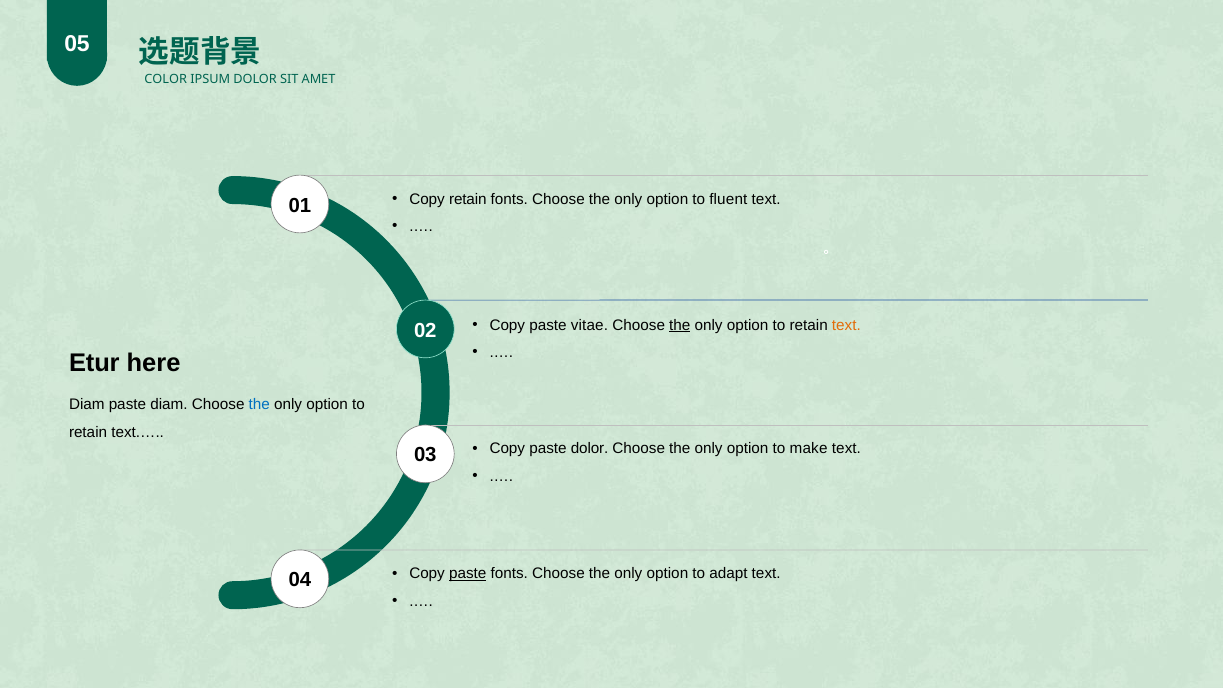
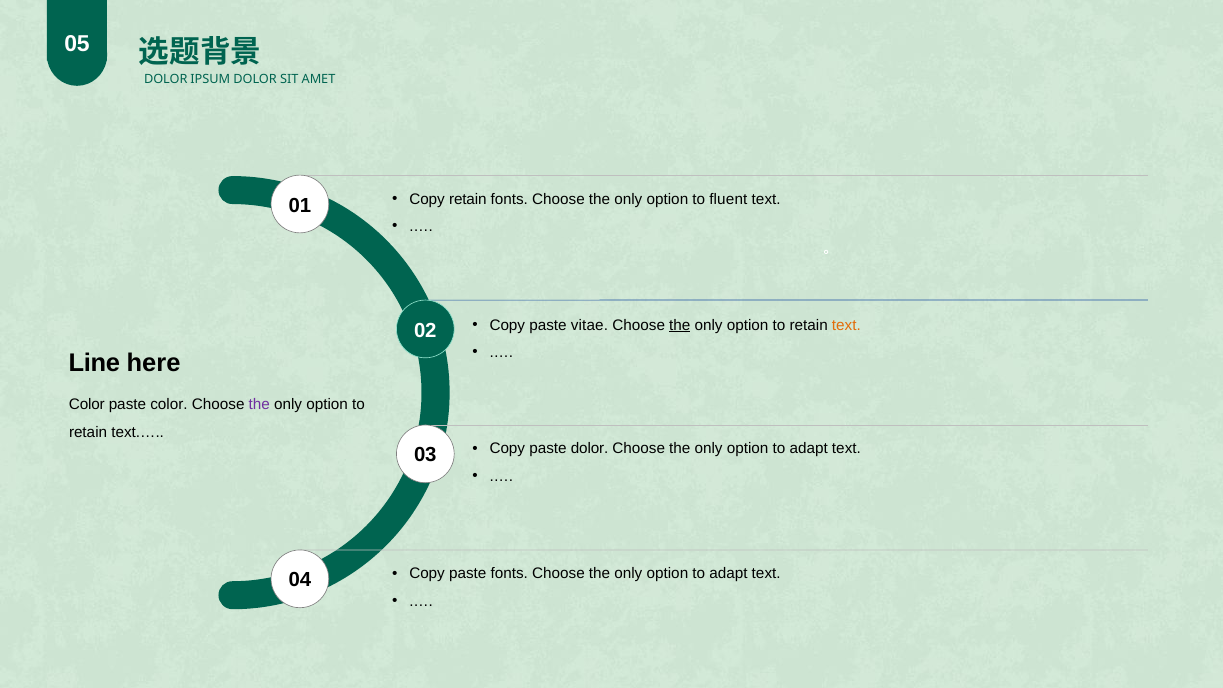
COLOR: COLOR -> DOLOR (166, 79)
Etur: Etur -> Line (94, 363)
Diam: Diam -> Color (87, 404)
paste diam: diam -> color (169, 404)
the colour: blue -> purple (259, 404)
make: make -> adapt (809, 449)
paste underline: present -> none (468, 574)
